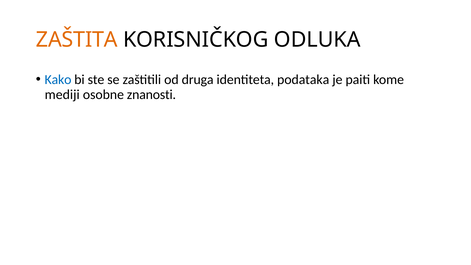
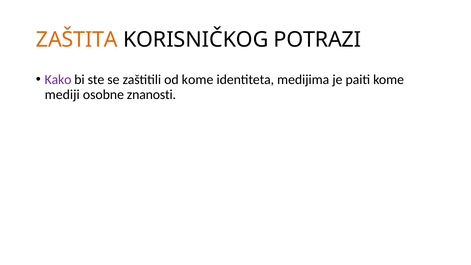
ODLUKA: ODLUKA -> POTRAZI (317, 40)
Kako colour: blue -> purple (58, 80)
od druga: druga -> kome (198, 80)
podataka: podataka -> medijima (303, 80)
